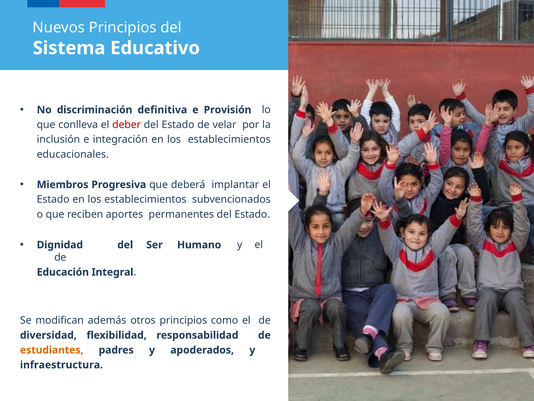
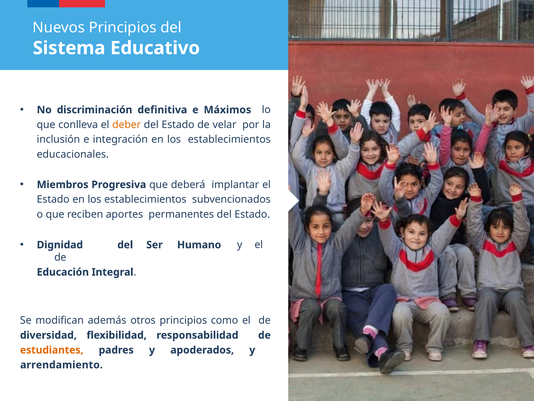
Provisión: Provisión -> Máximos (227, 110)
deber colour: red -> orange (127, 125)
infraestructura: infraestructura -> arrendamiento (61, 364)
